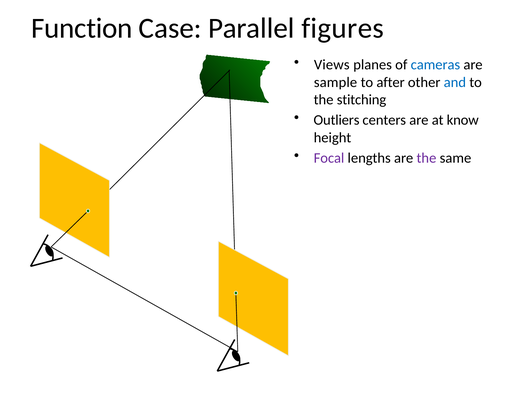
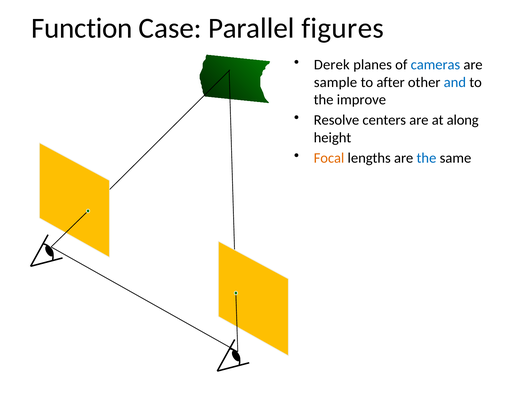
Views: Views -> Derek (332, 65)
stitching: stitching -> improve (361, 100)
Outliers: Outliers -> Resolve (336, 120)
know: know -> along (463, 120)
Focal colour: purple -> orange (329, 158)
the colour: purple -> blue (426, 158)
